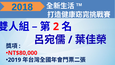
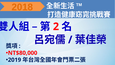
2018 colour: blue -> orange (22, 7)
